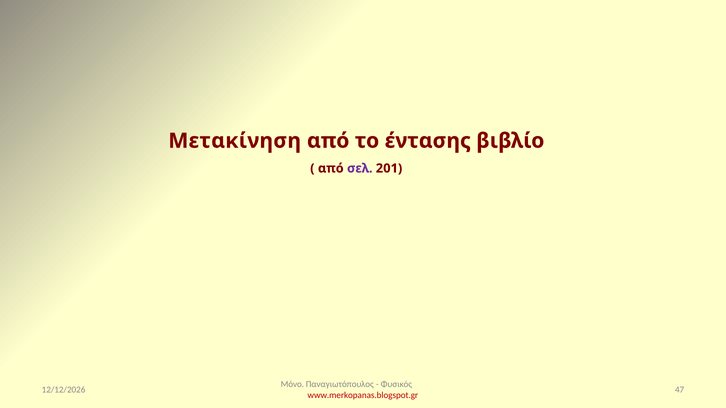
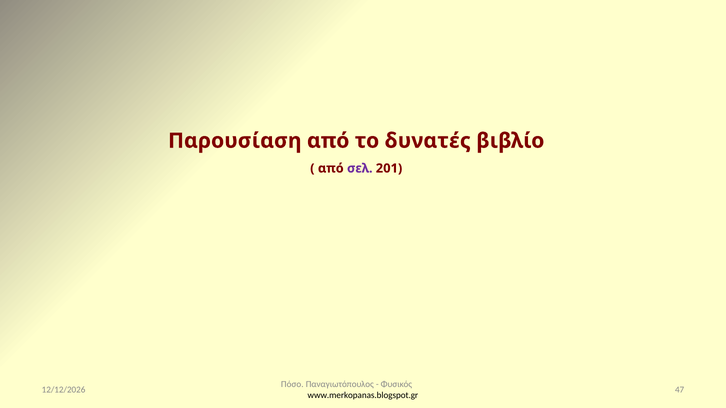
Μετακίνηση: Μετακίνηση -> Παρουσίαση (235, 141)
έντασης: έντασης -> δυνατές (428, 141)
Μόνο: Μόνο -> Πόσο (292, 385)
www.merkopanas.blogspot.gr colour: red -> black (363, 395)
